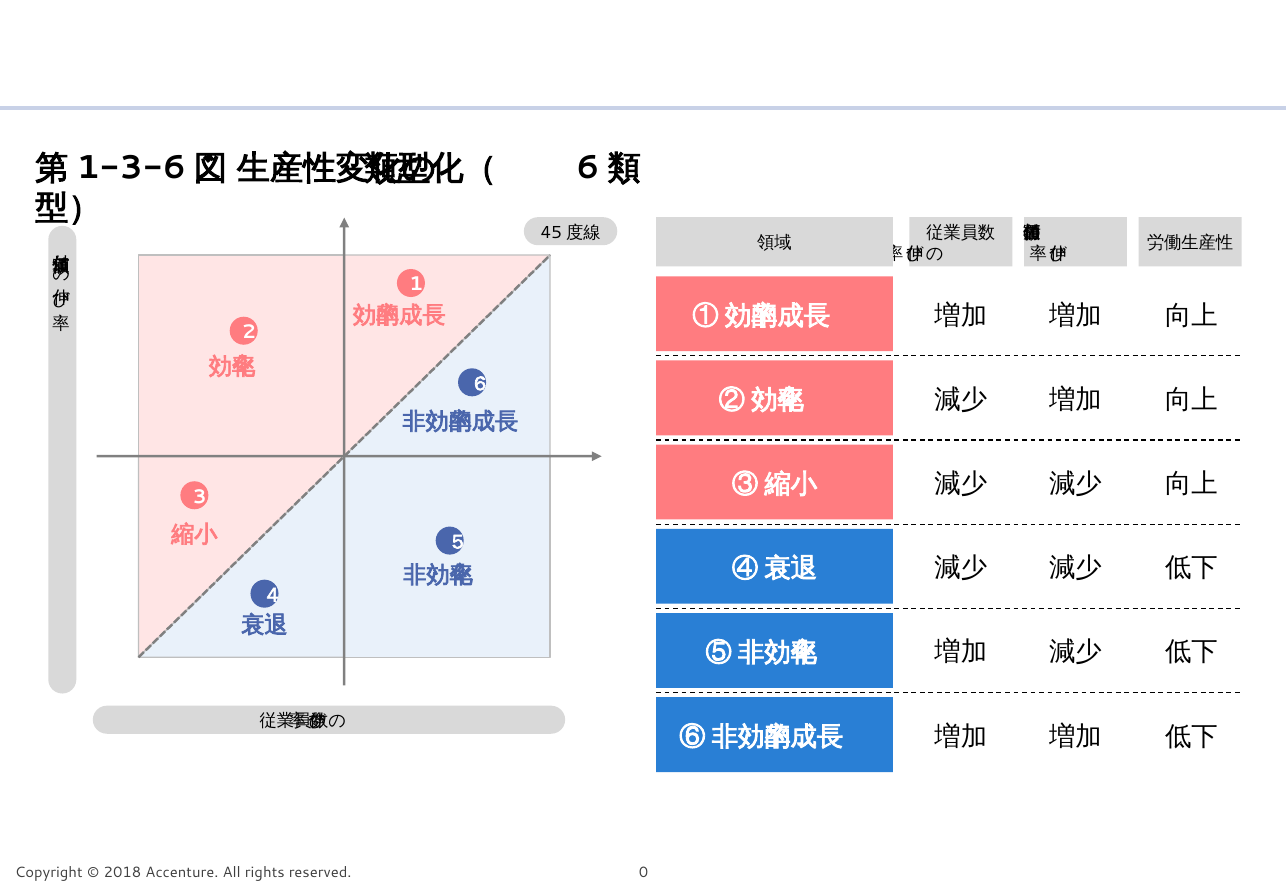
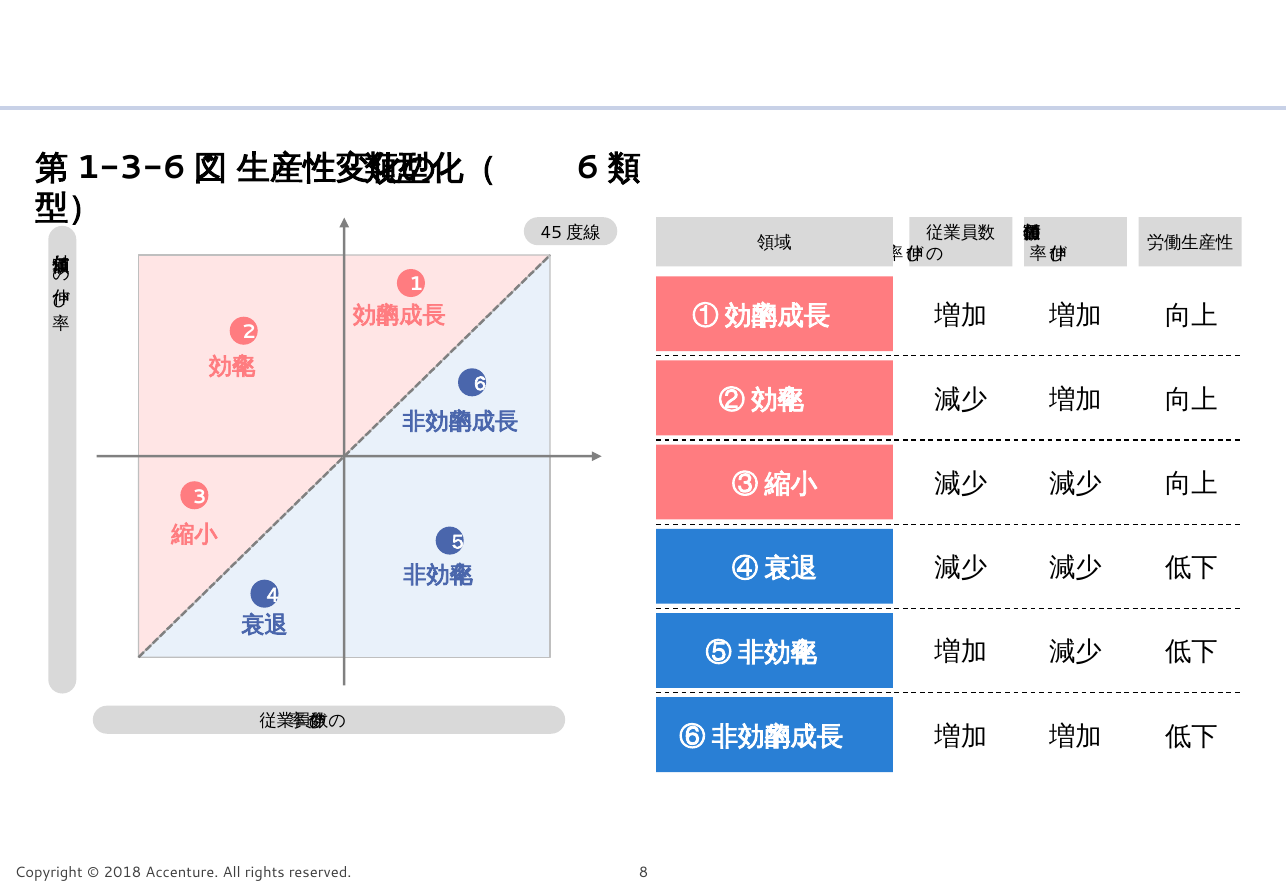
0: 0 -> 8 (643, 873)
